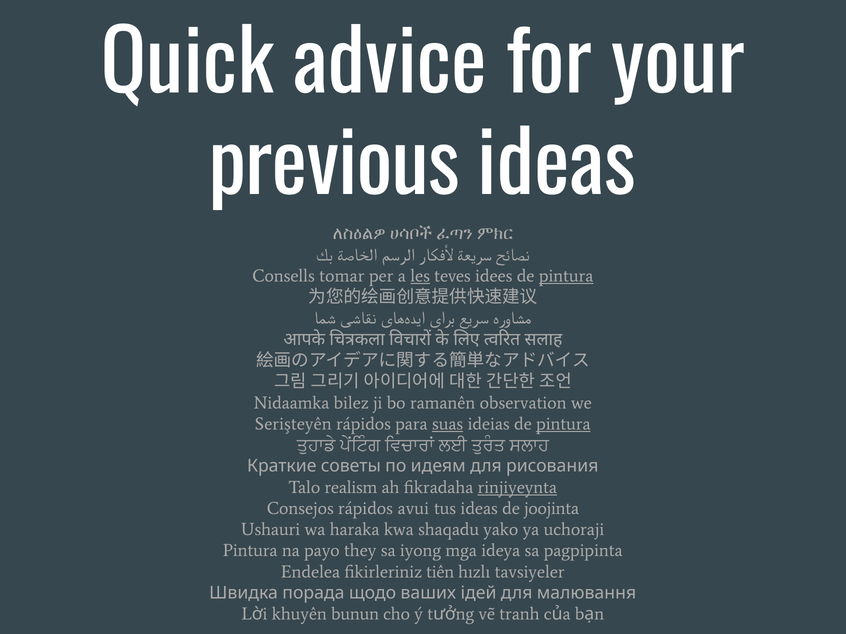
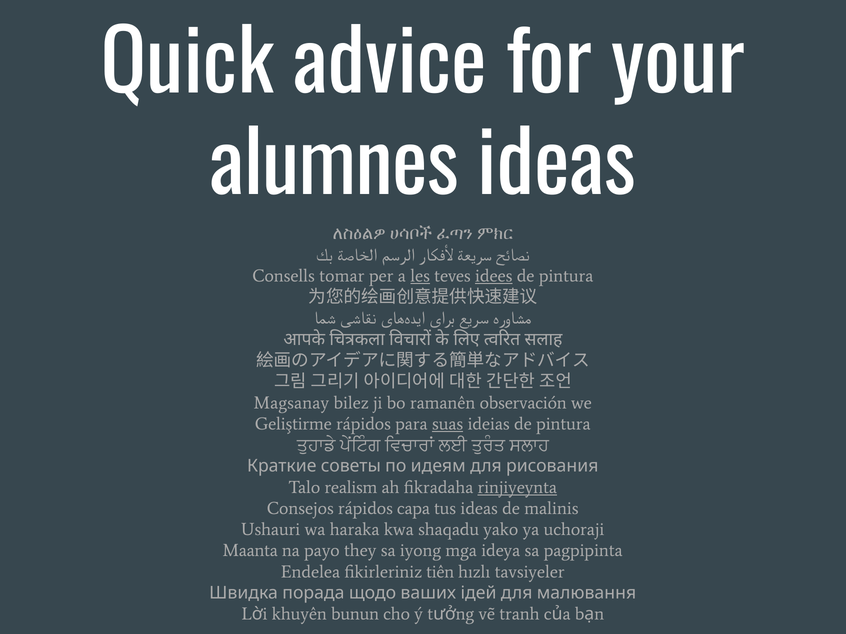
previous: previous -> alumnes (334, 167)
idees underline: none -> present (494, 276)
pintura underline: present -> none (566, 276)
Nidaamka: Nidaamka -> Magsanay (291, 403)
observation: observation -> observación (523, 403)
Serişteyên: Serişteyên -> Geliştirme (293, 424)
pintura underline: present -> none (563, 424)
avui: avui -> capa (413, 509)
joojinta: joojinta -> malinis (551, 509)
Pintura: Pintura -> Maanta (250, 551)
